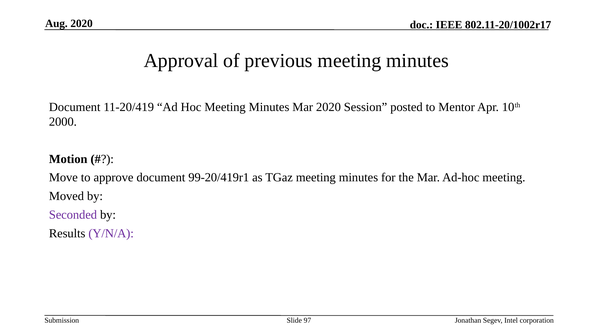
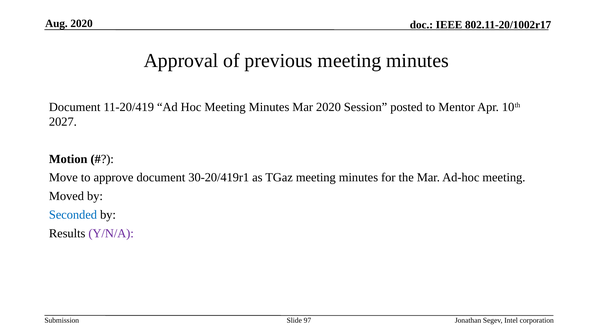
2000: 2000 -> 2027 (63, 122)
99-20/419r1: 99-20/419r1 -> 30-20/419r1 (219, 177)
Seconded colour: purple -> blue (73, 214)
